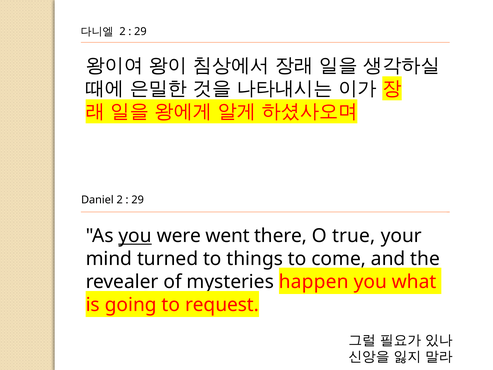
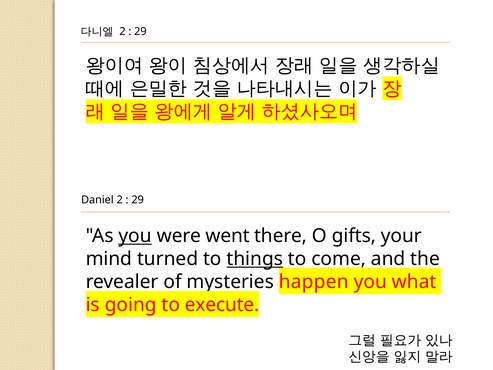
true: true -> gifts (354, 236)
things underline: none -> present (255, 259)
request: request -> execute (222, 305)
